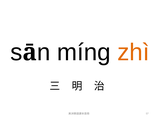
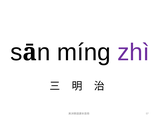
zhì colour: orange -> purple (133, 52)
